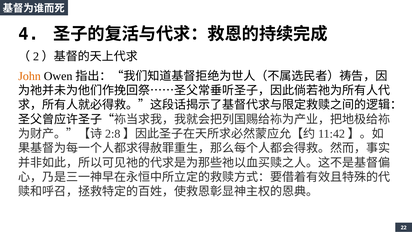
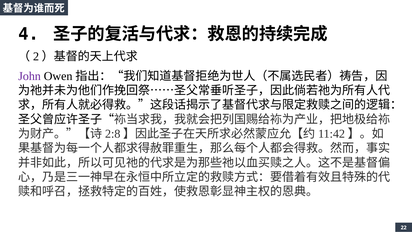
John colour: orange -> purple (30, 76)
